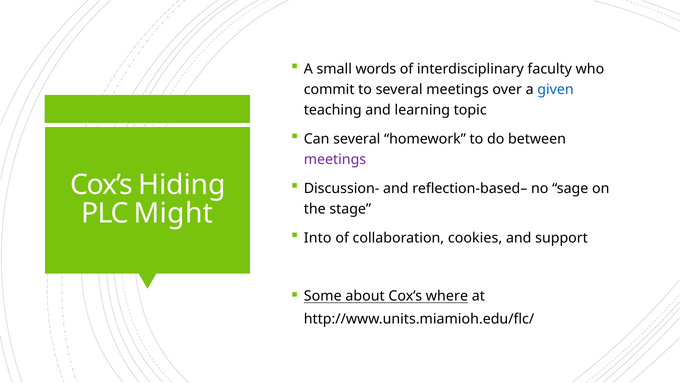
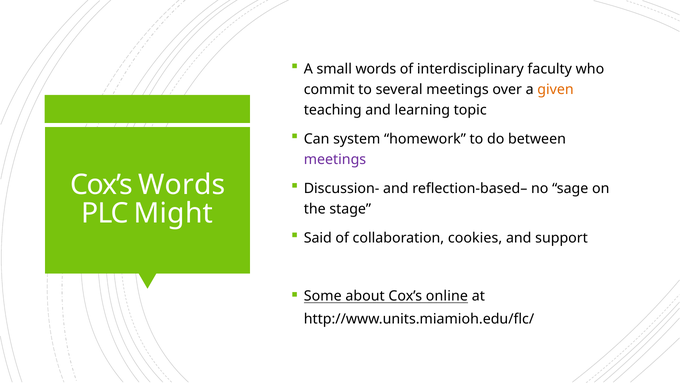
given colour: blue -> orange (555, 90)
Can several: several -> system (357, 139)
Cox’s Hiding: Hiding -> Words (182, 185)
Into: Into -> Said (318, 238)
where: where -> online (447, 296)
